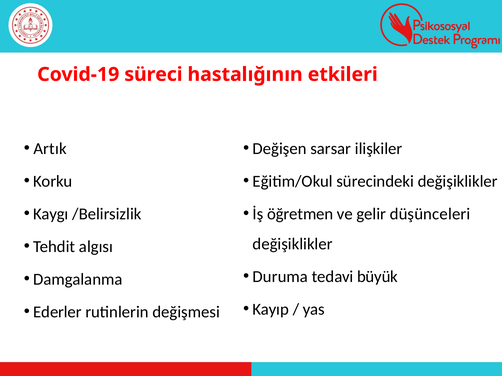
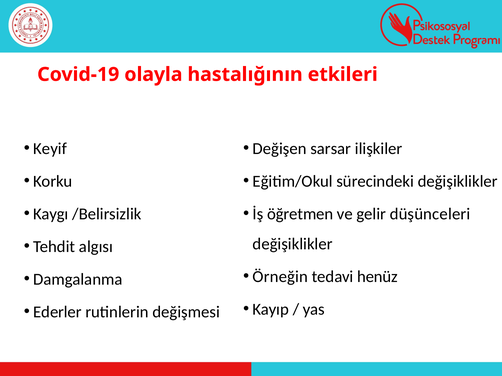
süreci: süreci -> olayla (153, 75)
Artık: Artık -> Keyif (50, 149)
Duruma: Duruma -> Örneğin (280, 277)
büyük: büyük -> henüz (377, 277)
